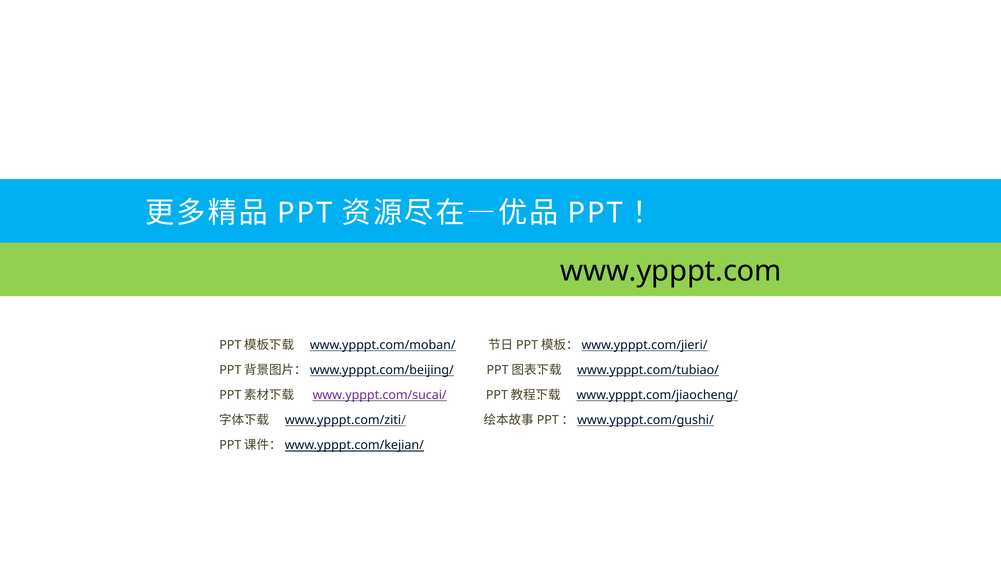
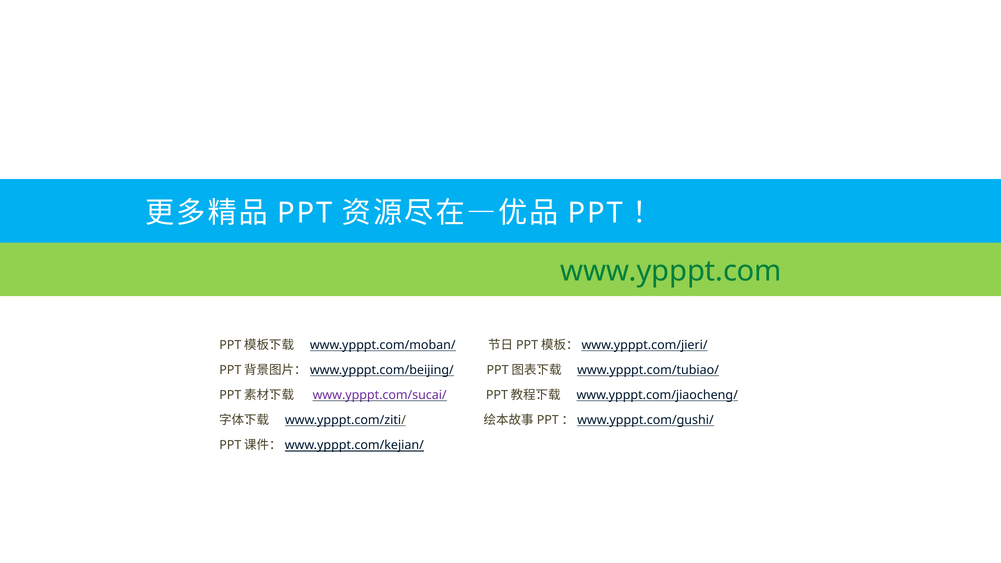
www.ypppt.com colour: black -> green (671, 271)
